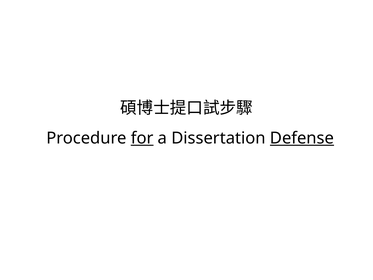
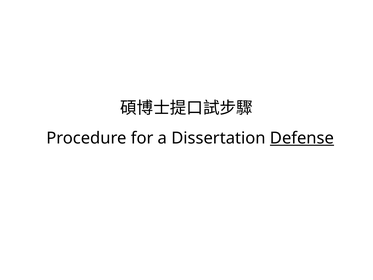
for underline: present -> none (142, 138)
